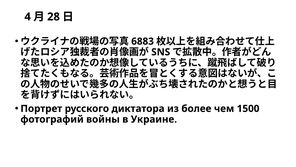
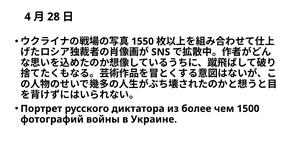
6883: 6883 -> 1550 (143, 41)
